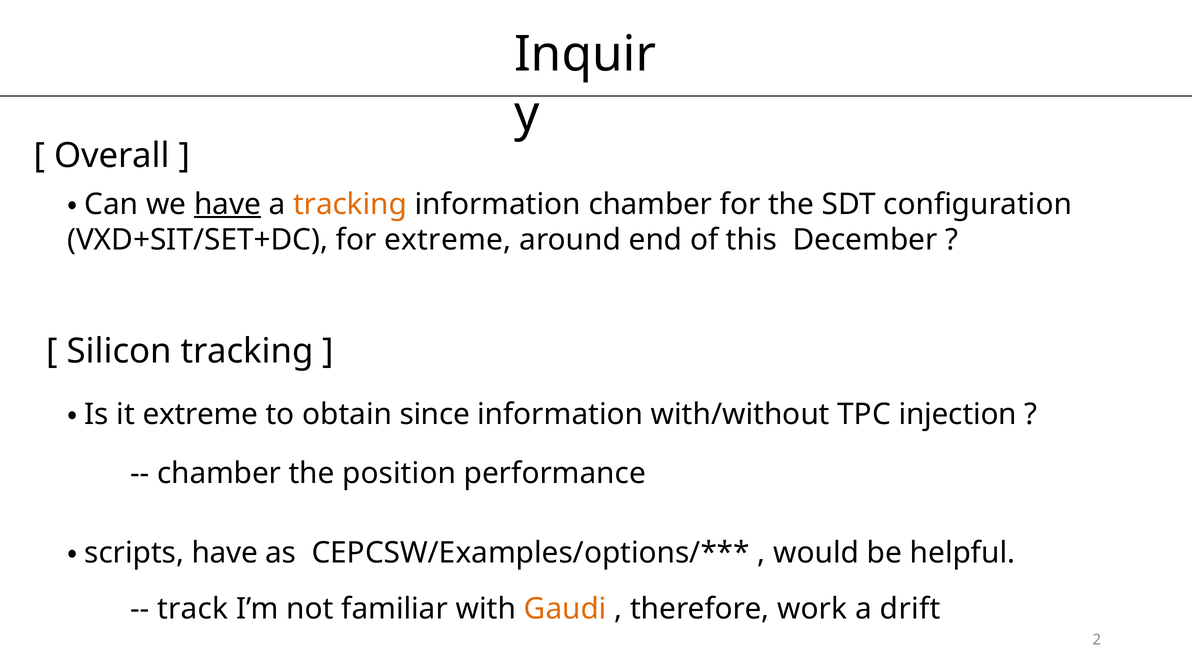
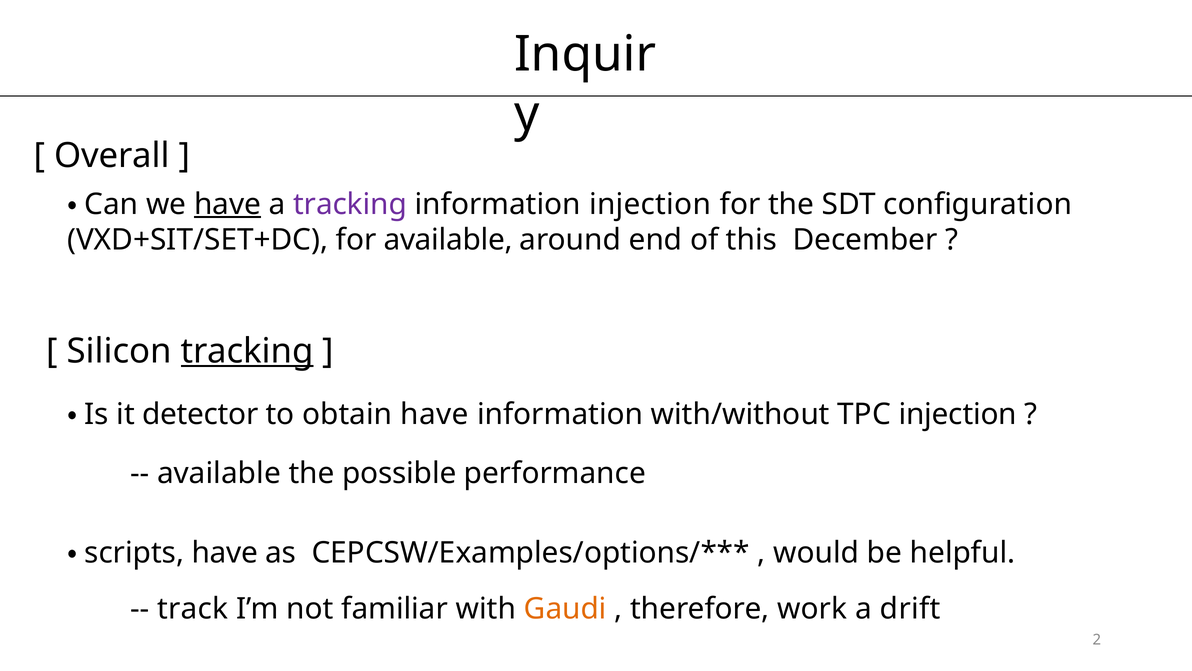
tracking colour: orange -> purple (350, 204)
information chamber: chamber -> injection (650, 204)
for extreme: extreme -> available (448, 240)
tracking underline: none -> present (247, 351)
it extreme: extreme -> detector (200, 414)
obtain since: since -> have (434, 414)
chamber: chamber -> available (219, 473)
position: position -> possible (399, 473)
